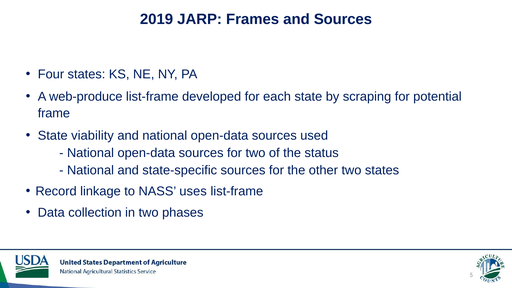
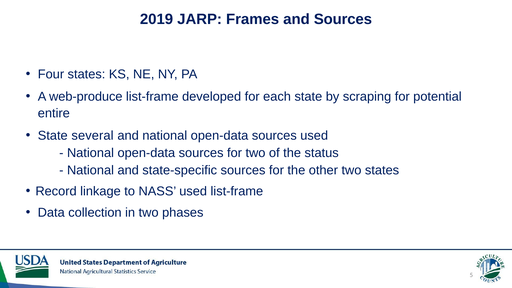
frame: frame -> entire (54, 113)
viability: viability -> several (92, 136)
NASS uses: uses -> used (193, 191)
